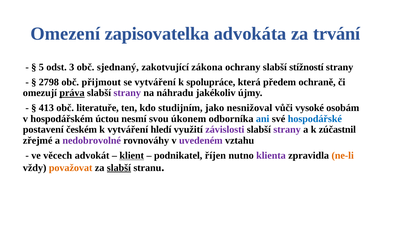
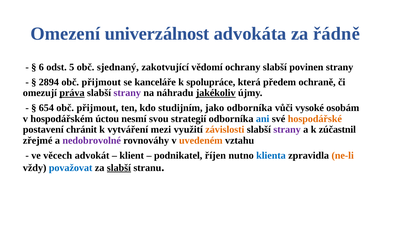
zapisovatelka: zapisovatelka -> univerzálnost (157, 34)
trvání: trvání -> řádně (336, 34)
5: 5 -> 6 (41, 67)
3: 3 -> 5 (72, 67)
zákona: zákona -> vědomí (207, 67)
stížností: stížností -> povinen (306, 67)
2798: 2798 -> 2894 (49, 82)
se vytváření: vytváření -> kanceláře (155, 82)
jakékoliv underline: none -> present (216, 93)
413: 413 -> 654 (46, 108)
literatuře: literatuře -> přijmout (98, 108)
jako nesnižoval: nesnižoval -> odborníka (249, 108)
úkonem: úkonem -> strategií (189, 119)
hospodářské colour: blue -> orange (315, 119)
českém: českém -> chránit (82, 130)
hledí: hledí -> mezi (161, 130)
závislosti colour: purple -> orange (225, 130)
uvedeném colour: purple -> orange (201, 141)
klient underline: present -> none (132, 156)
klienta colour: purple -> blue (271, 156)
považovat colour: orange -> blue (71, 168)
